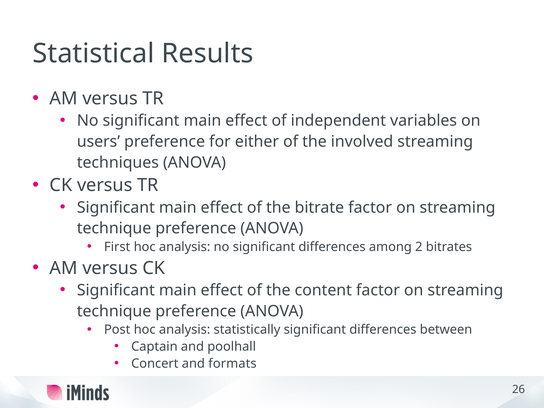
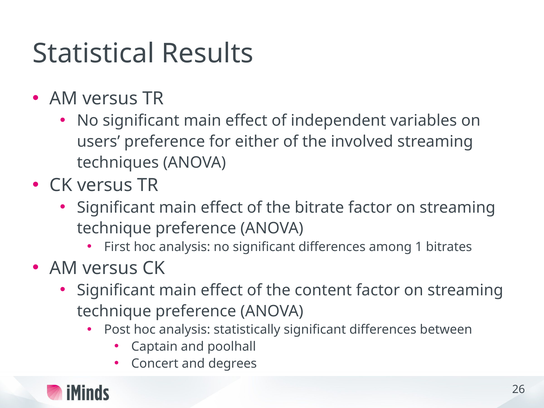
2: 2 -> 1 (419, 247)
formats: formats -> degrees (233, 364)
